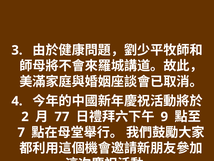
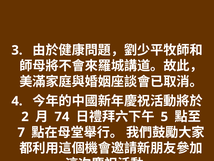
77: 77 -> 74 (62, 116)
9: 9 -> 5 (164, 116)
